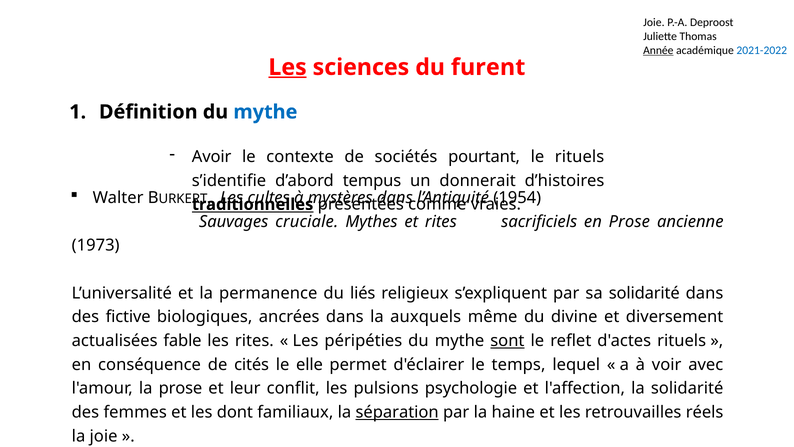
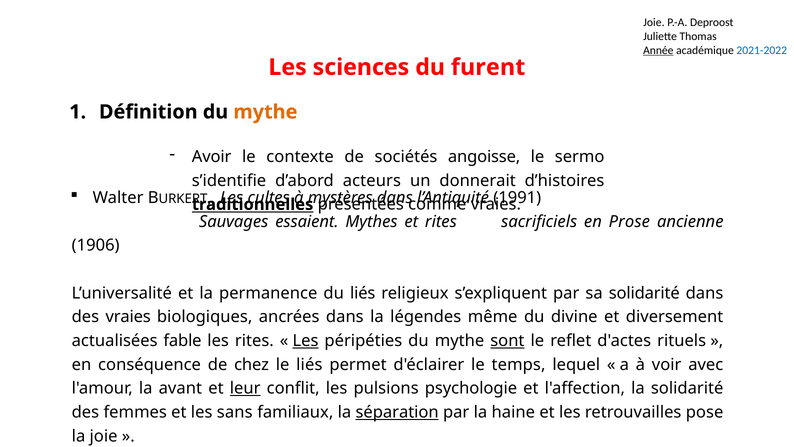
Les underline: present -> none (288, 67)
mythe colour: blue -> orange (265, 112)
pourtant: pourtant -> angoisse (484, 157)
le rituels: rituels -> sermo (580, 157)
tempus: tempus -> acteurs (372, 180)
1954: 1954 -> 1991 (517, 198)
cruciale: cruciale -> essaient (307, 221)
1973: 1973 -> 1906 (96, 245)
des fictive: fictive -> vraies (128, 317)
auxquels: auxquels -> légendes (426, 317)
Les underline: none -> present (305, 340)
cités: cités -> chez (252, 364)
le elle: elle -> liés (309, 364)
la prose: prose -> avant (180, 388)
leur underline: none -> present (245, 388)
dont: dont -> sans (235, 412)
réels: réels -> pose (705, 412)
